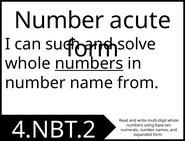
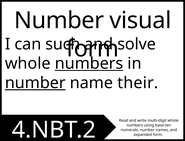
acute: acute -> visual (140, 21)
number underline: none -> present (35, 83)
from: from -> their (138, 83)
